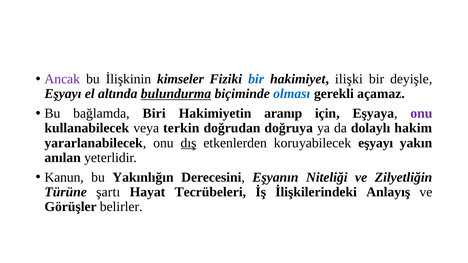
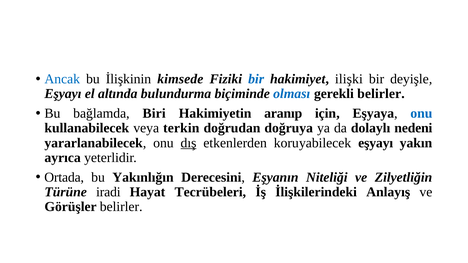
Ancak colour: purple -> blue (62, 79)
kimseler: kimseler -> kimsede (180, 79)
bulundurma underline: present -> none (176, 94)
gerekli açamaz: açamaz -> belirler (381, 94)
onu colour: purple -> blue (421, 113)
hakim: hakim -> nedeni (413, 128)
anılan: anılan -> ayrıca (63, 158)
Kanun: Kanun -> Ortada (64, 177)
şartı: şartı -> iradi (108, 192)
